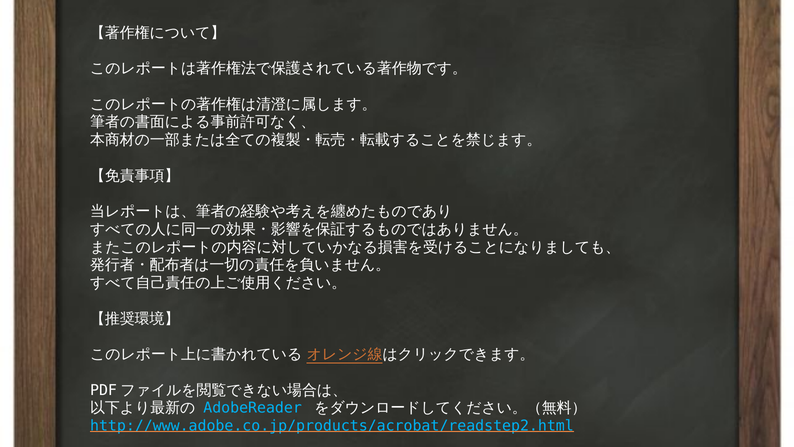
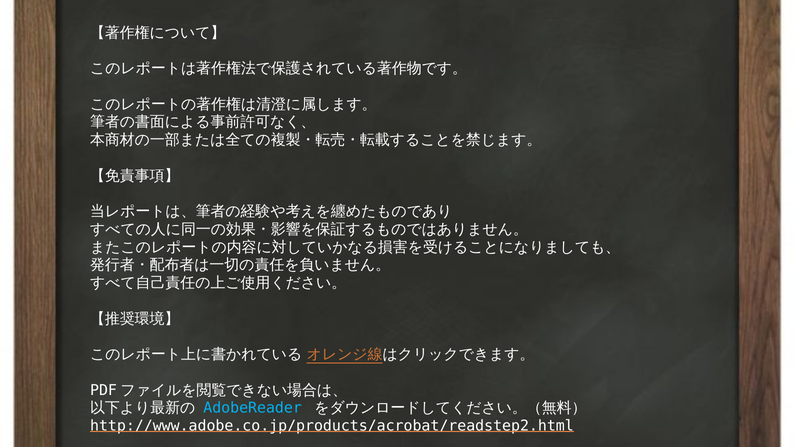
http://www.adobe.co.jp/products/acrobat/readstep2.html colour: light blue -> white (332, 426)
